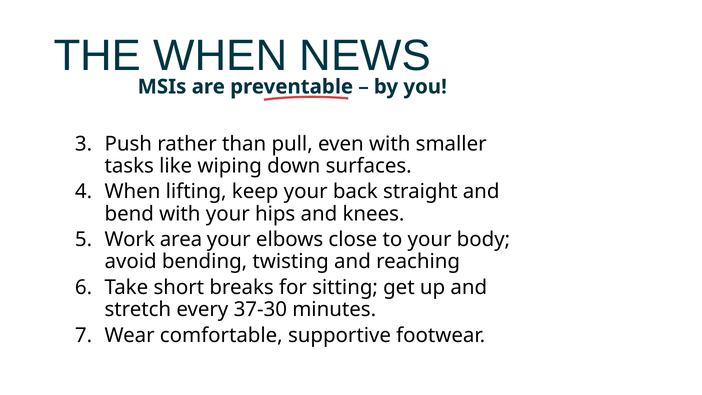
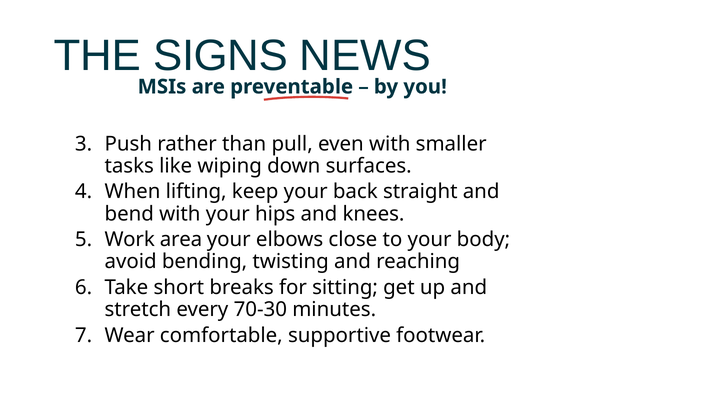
THE WHEN: WHEN -> SIGNS (221, 56)
37-30: 37-30 -> 70-30 (260, 309)
